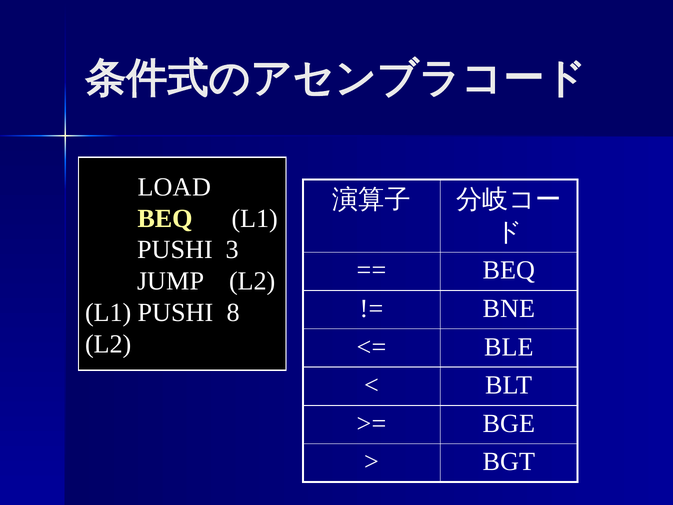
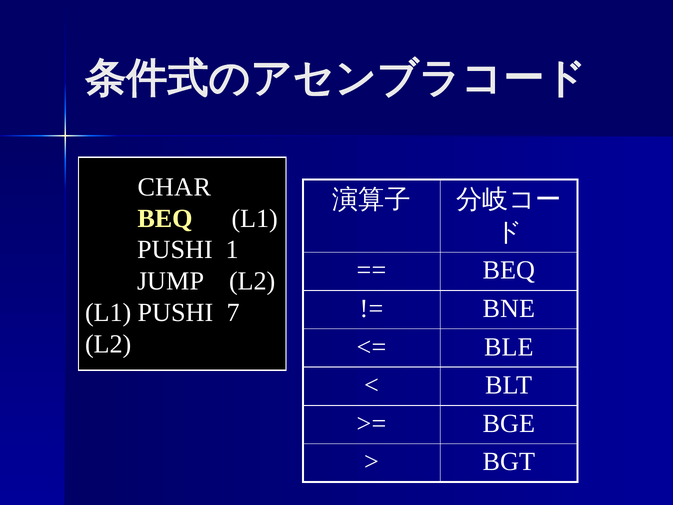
LOAD: LOAD -> CHAR (174, 187)
3: 3 -> 1 (232, 250)
8: 8 -> 7 (233, 313)
